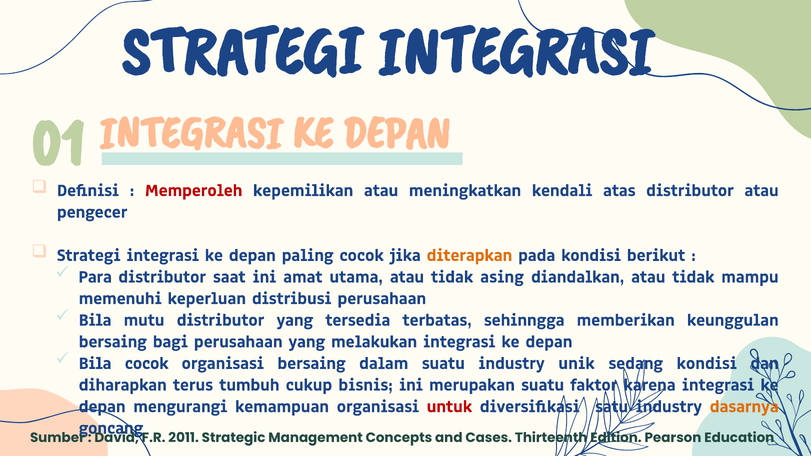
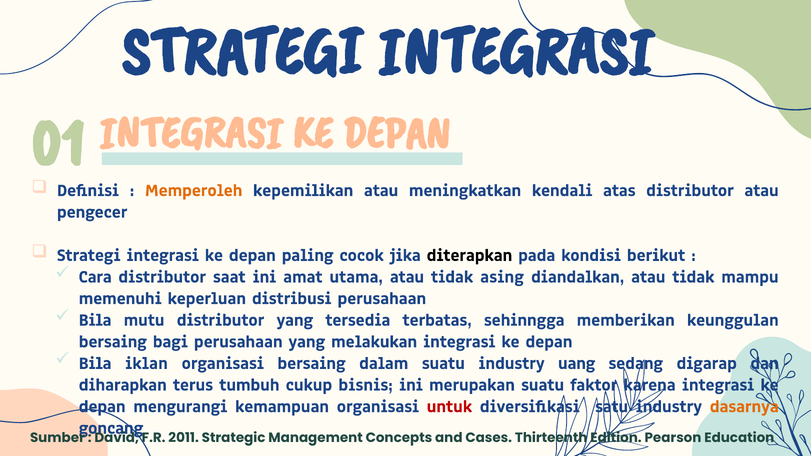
Memperoleh colour: red -> orange (194, 190)
diterapkan colour: orange -> black (469, 255)
Para: Para -> Cara (95, 277)
Bila cocok: cocok -> iklan (146, 363)
unik: unik -> uang (577, 363)
sedang kondisi: kondisi -> digarap (707, 363)
